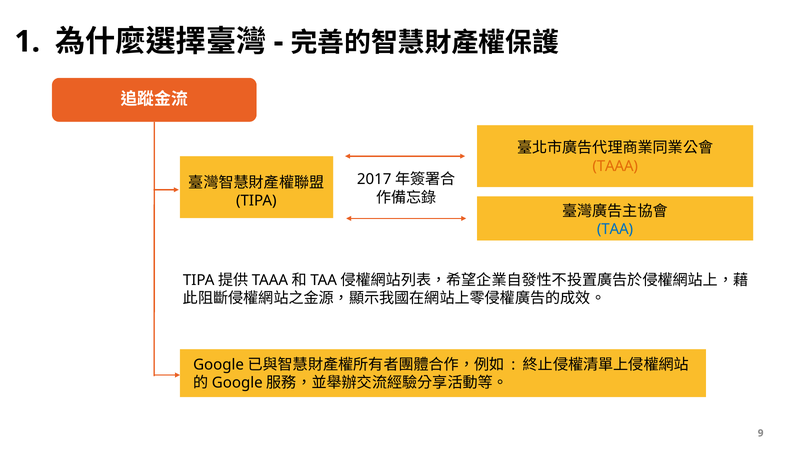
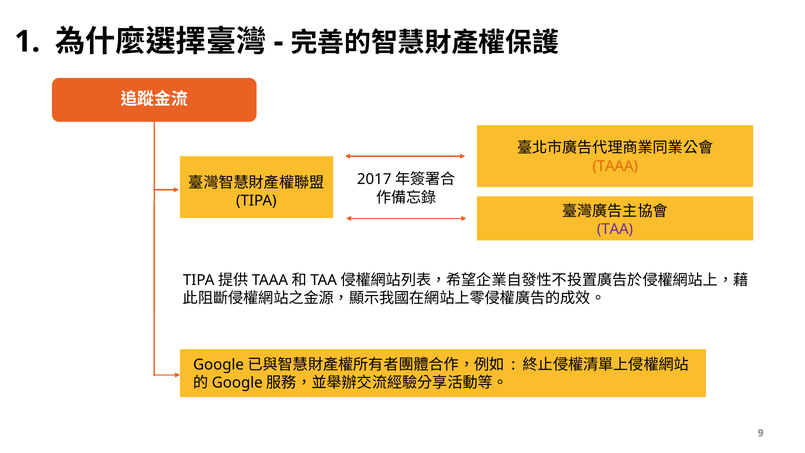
TAA colour: blue -> purple (615, 229)
